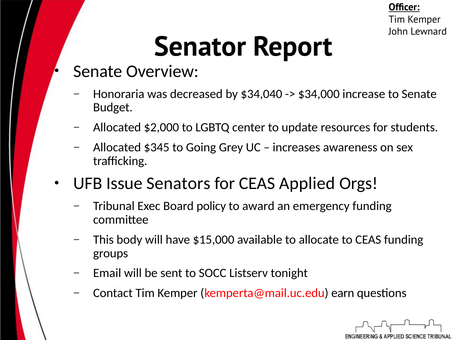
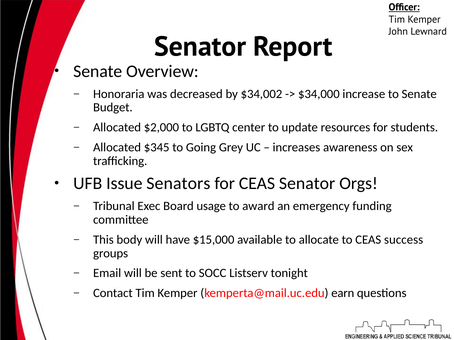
$34,040: $34,040 -> $34,002 (261, 94)
CEAS Applied: Applied -> Senator (307, 184)
policy: policy -> usage (211, 206)
CEAS funding: funding -> success (404, 240)
